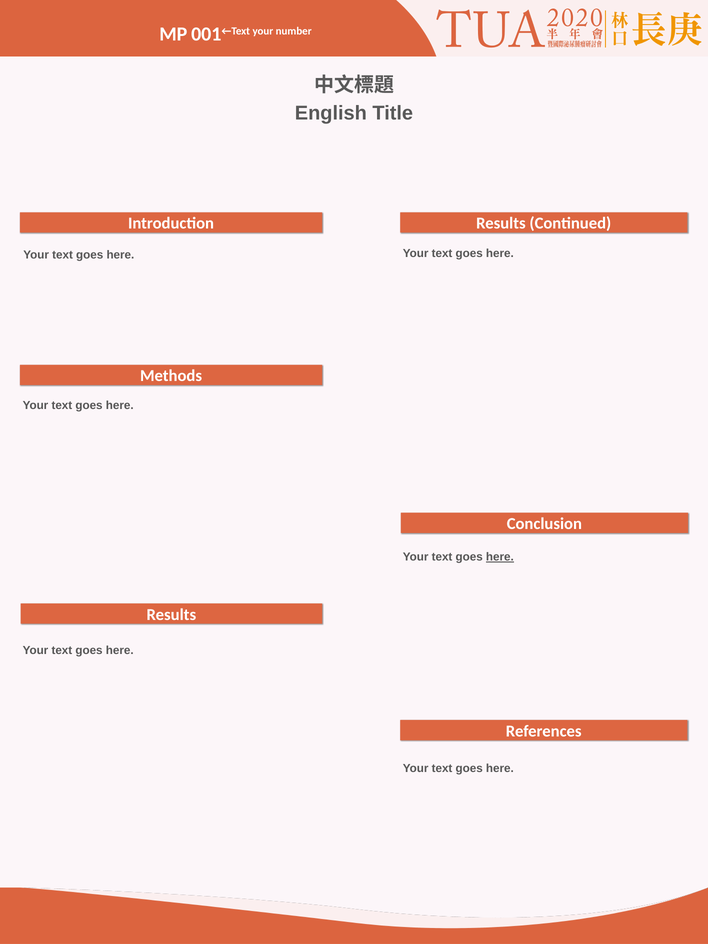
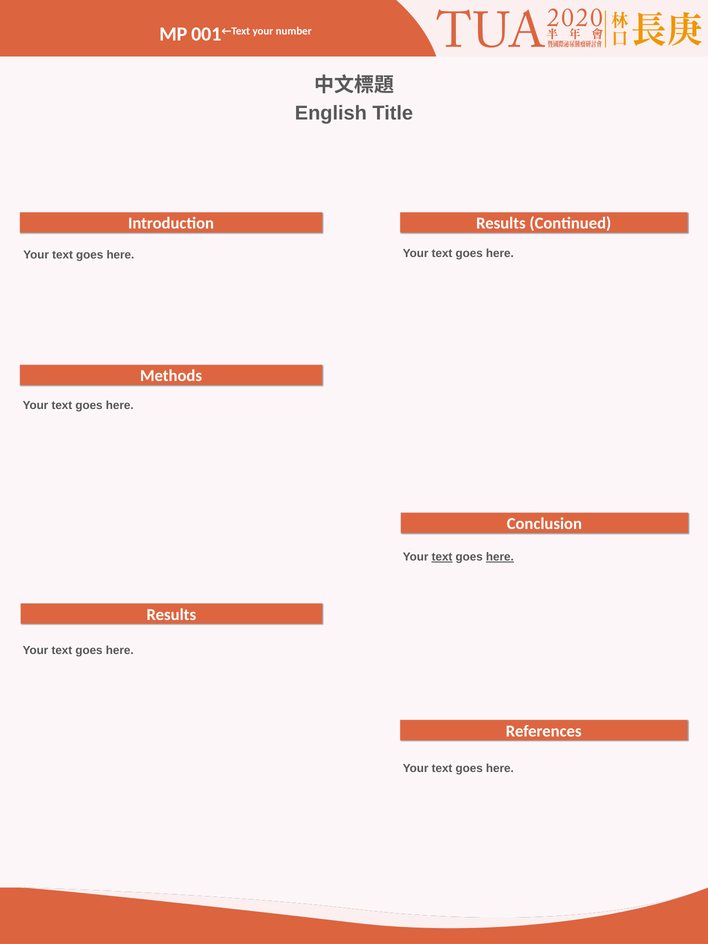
text underline: none -> present (442, 557)
